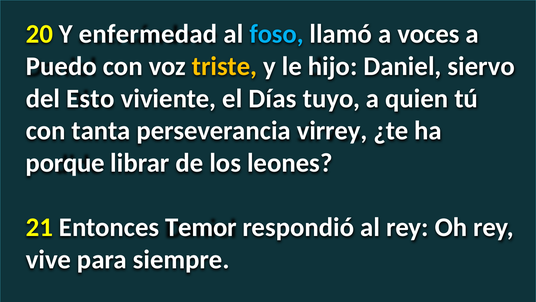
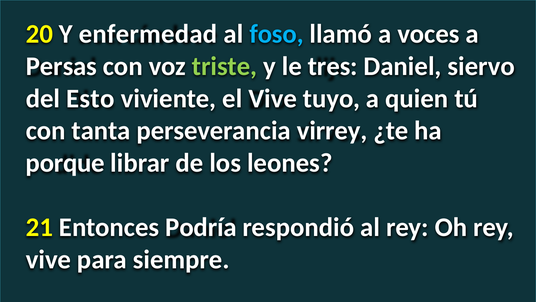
Puedo: Puedo -> Persas (61, 66)
triste colour: yellow -> light green (225, 66)
hijo: hijo -> tres (333, 66)
el Días: Días -> Vive (273, 98)
Temor: Temor -> Podría (201, 227)
